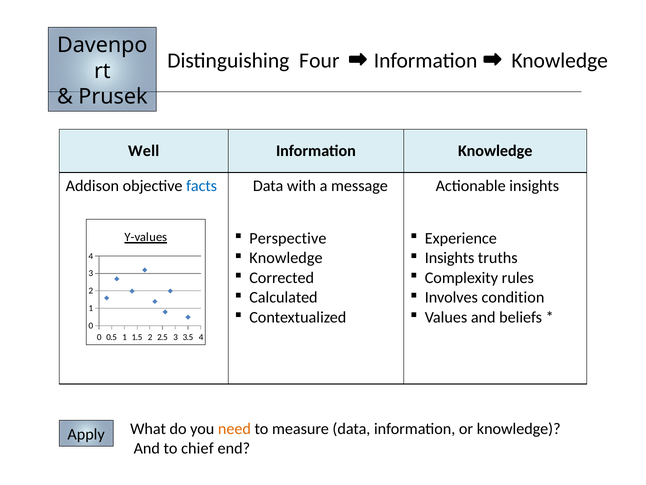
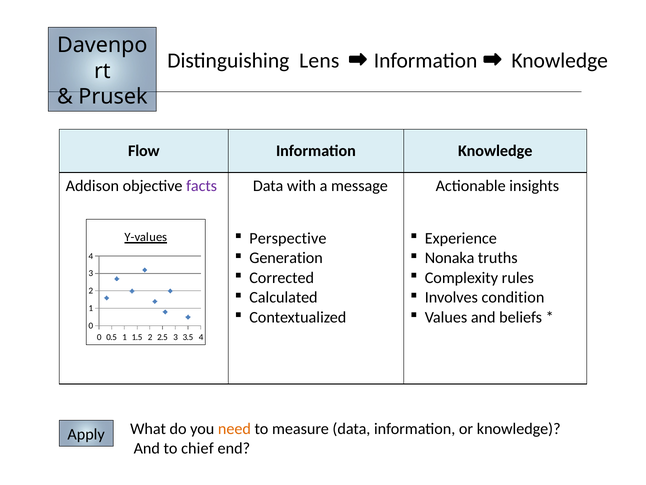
Four: Four -> Lens (319, 61)
Well: Well -> Flow (144, 151)
facts colour: blue -> purple (202, 186)
Knowledge: Knowledge -> Generation (286, 258)
Insights: Insights -> Nonaka (450, 258)
